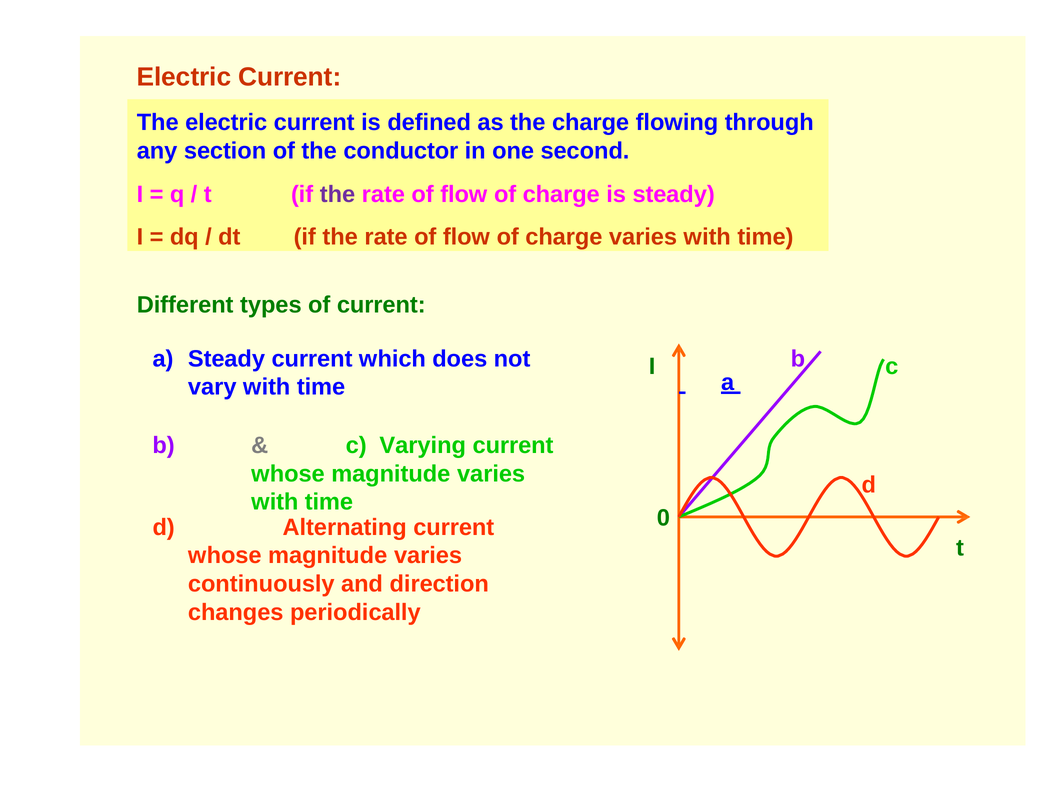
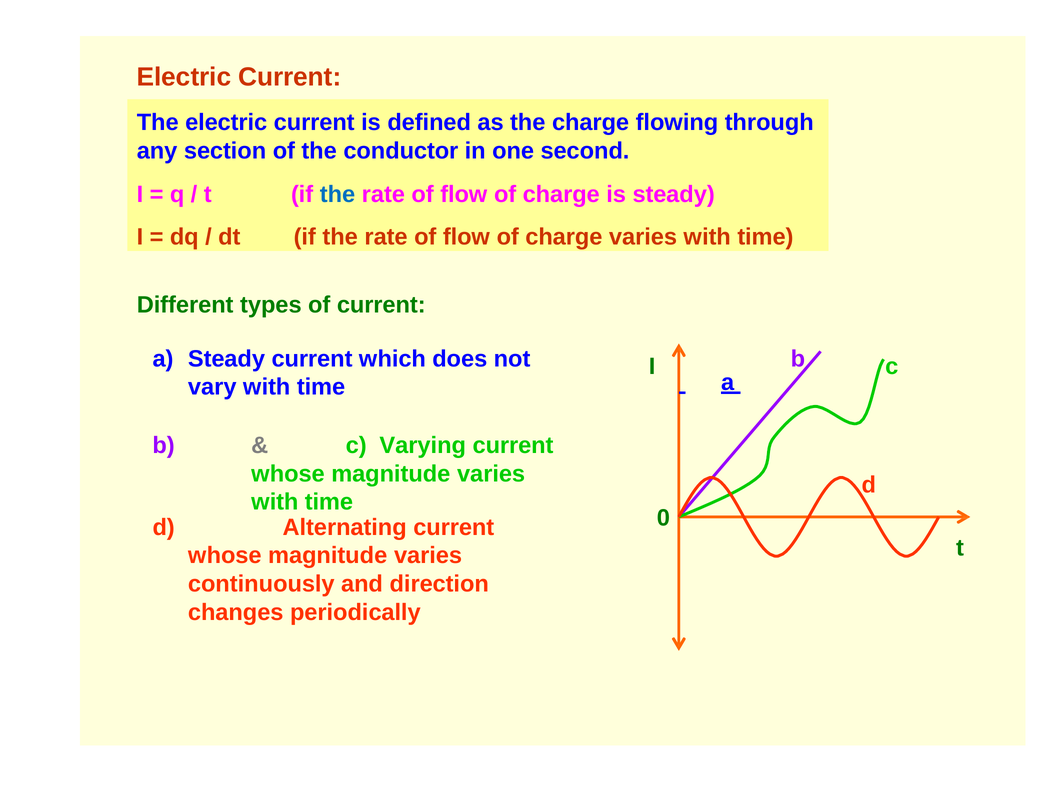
the colour: purple -> blue (338, 195)
